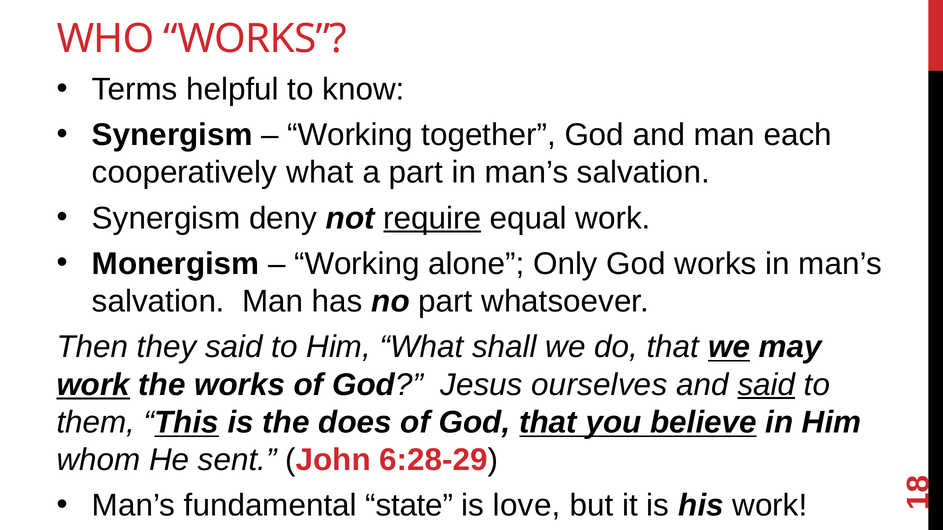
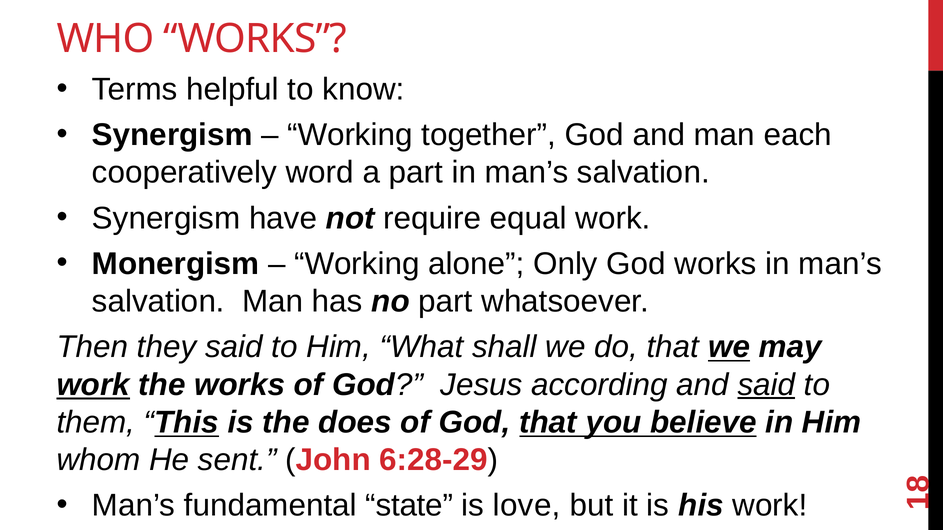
cooperatively what: what -> word (320, 173)
deny: deny -> have (283, 218)
require underline: present -> none (432, 218)
ourselves: ourselves -> according (599, 385)
